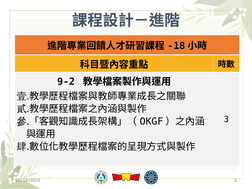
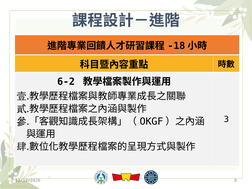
9-2: 9-2 -> 6-2 (66, 82)
